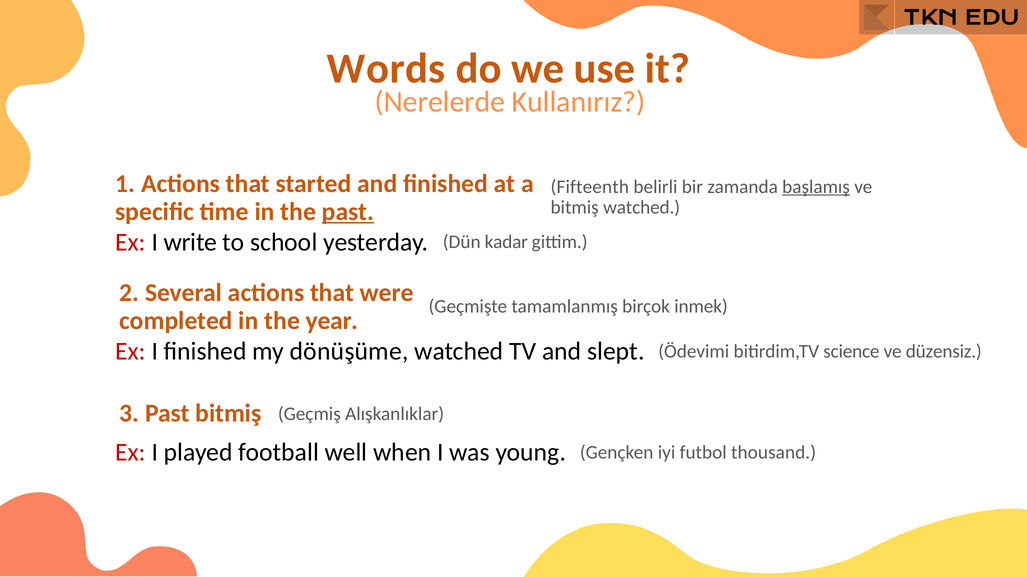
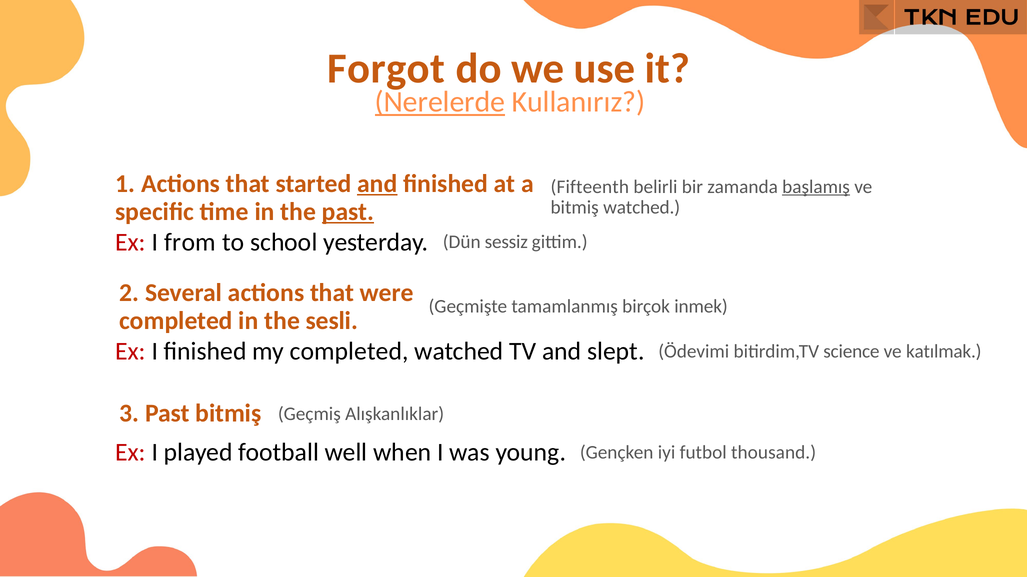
Words: Words -> Forgot (386, 69)
Nerelerde underline: none -> present (440, 102)
and underline: none -> present (377, 184)
write: write -> from (190, 242)
kadar: kadar -> sessiz (506, 242)
year: year -> sesli (332, 321)
my dönüşüme: dönüşüme -> completed (349, 352)
düzensiz: düzensiz -> katılmak (944, 352)
